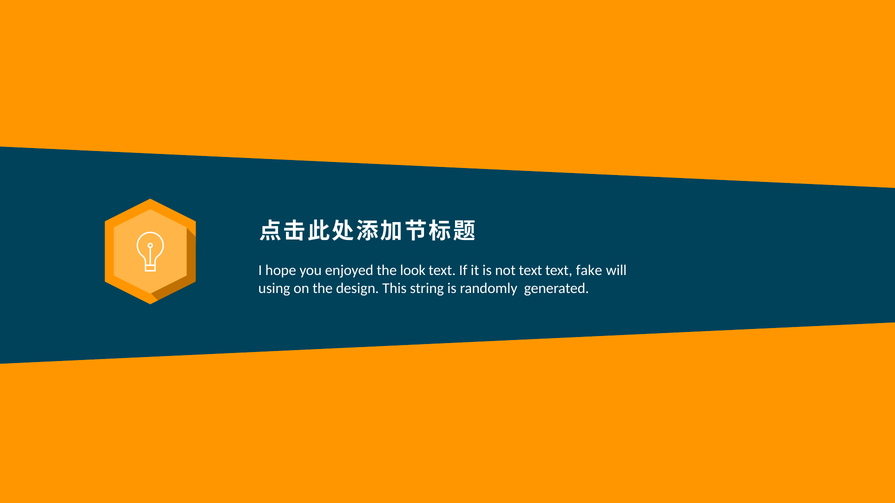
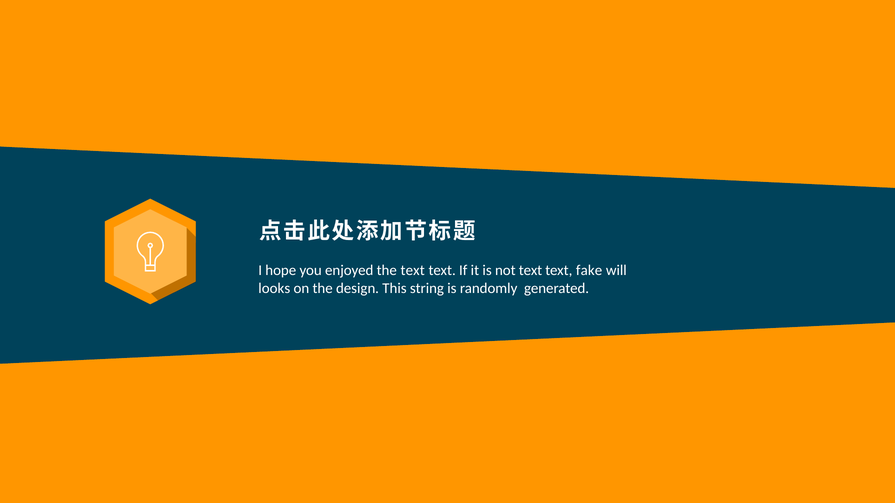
the look: look -> text (413, 271)
using: using -> looks (274, 288)
